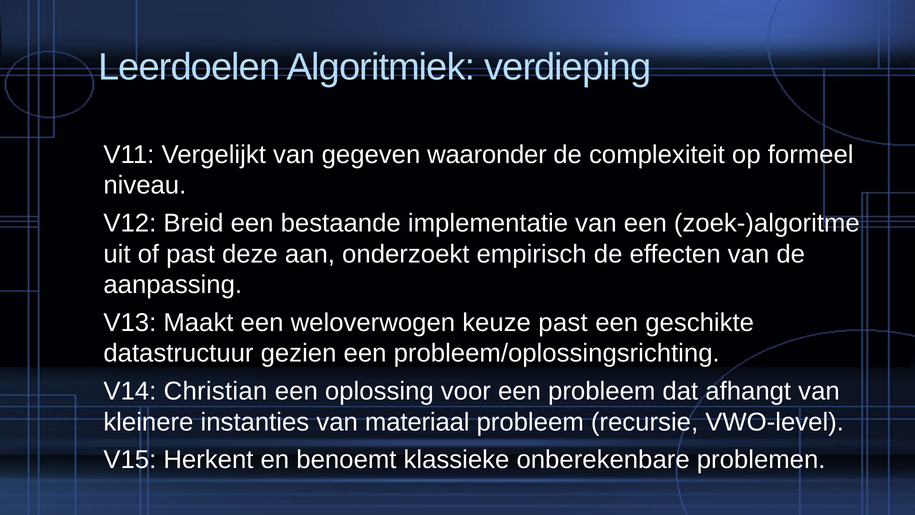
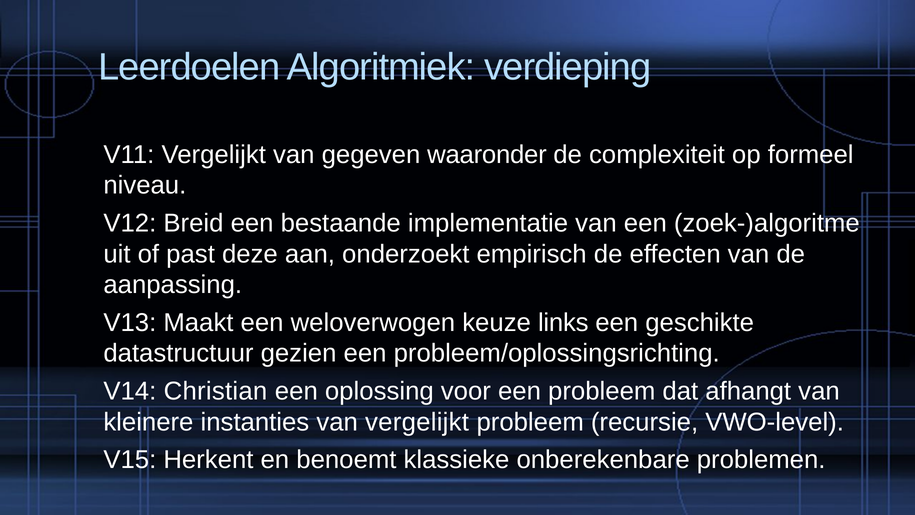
keuze past: past -> links (563, 322)
van materiaal: materiaal -> vergelijkt (417, 422)
